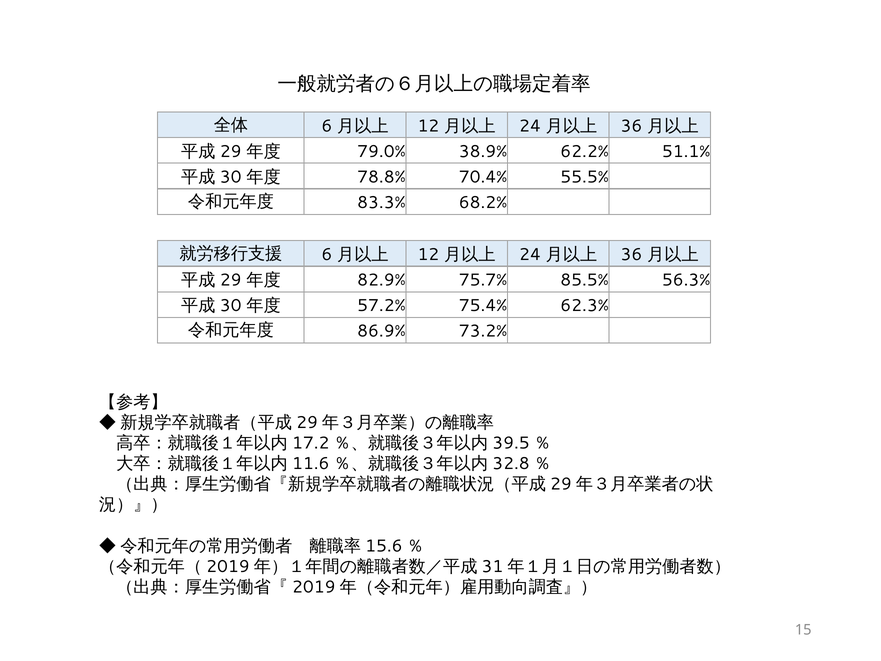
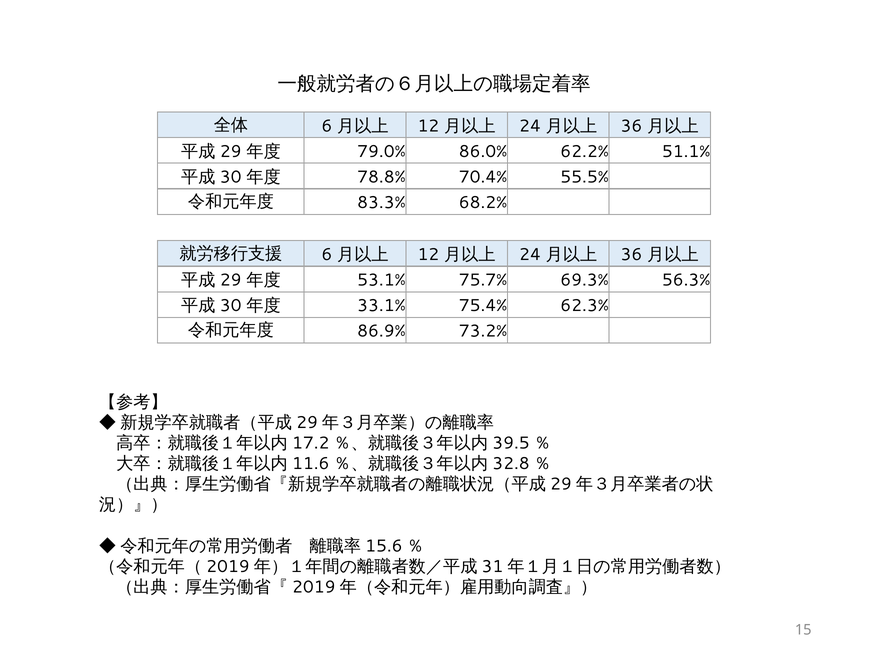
38.9%: 38.9% -> 86.0% (483, 151)
82.9%: 82.9% -> 53.1% (381, 280)
85.5%: 85.5% -> 69.3% (585, 280)
57.2%: 57.2% -> 33.1% (381, 305)
